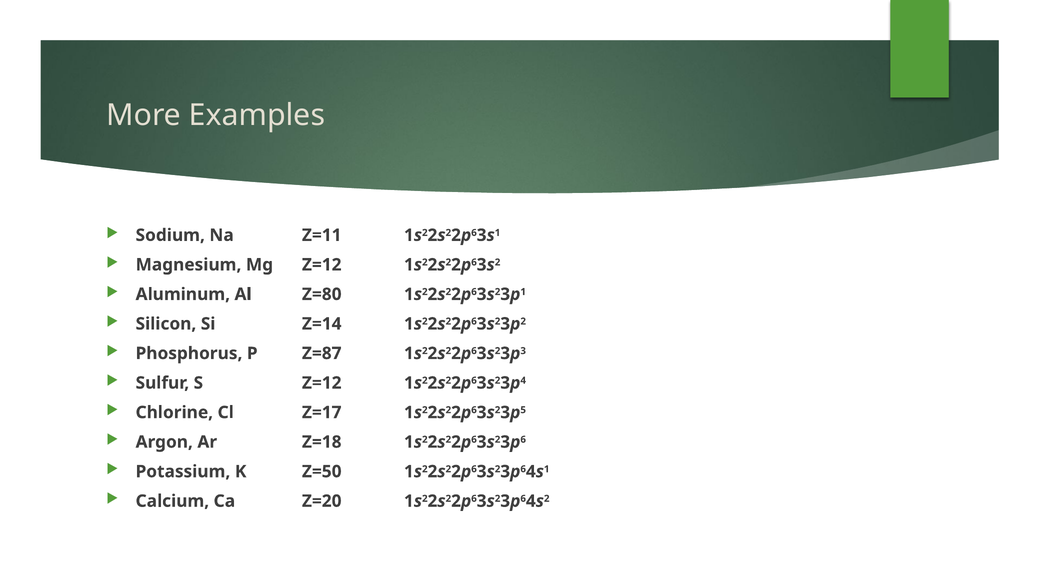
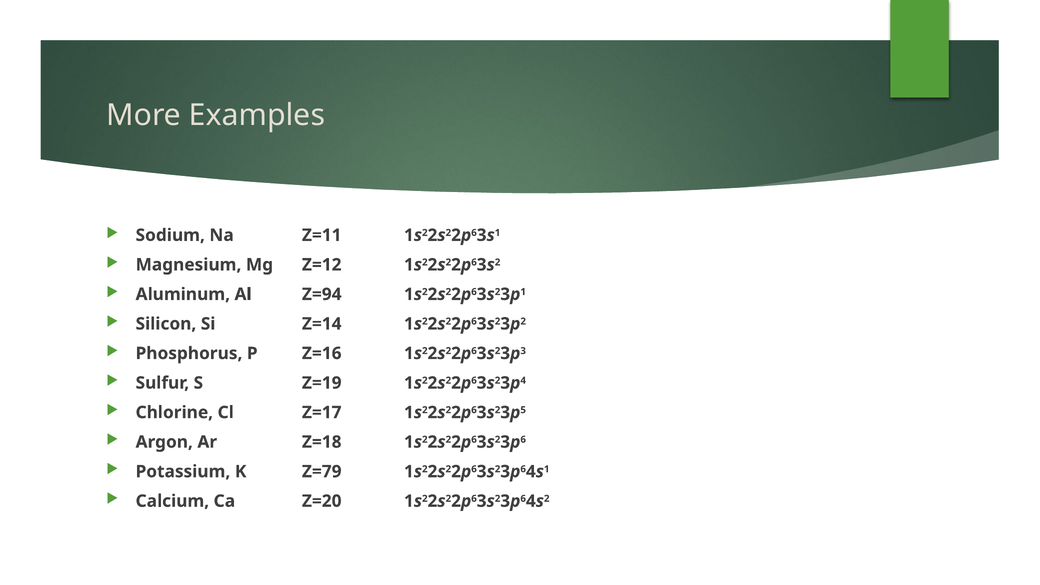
Z=80: Z=80 -> Z=94 (322, 294)
Z=87: Z=87 -> Z=16 (322, 353)
S Z=12: Z=12 -> Z=19 (322, 383)
Z=50: Z=50 -> Z=79 (322, 472)
